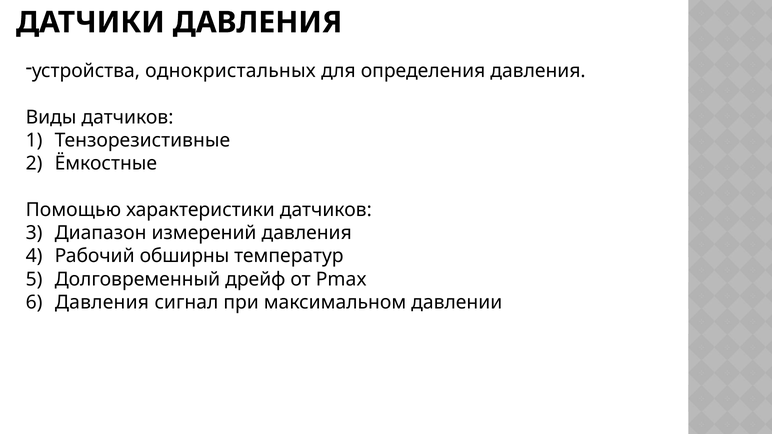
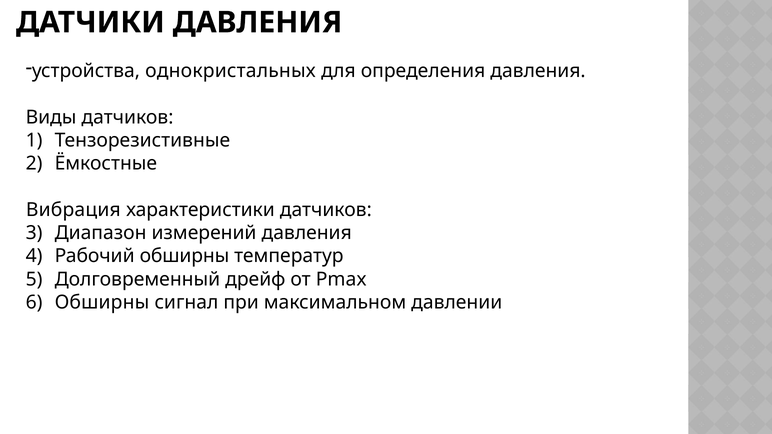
Помощью: Помощью -> Вибрация (73, 210)
Давления: Давления -> Обширны (102, 303)
